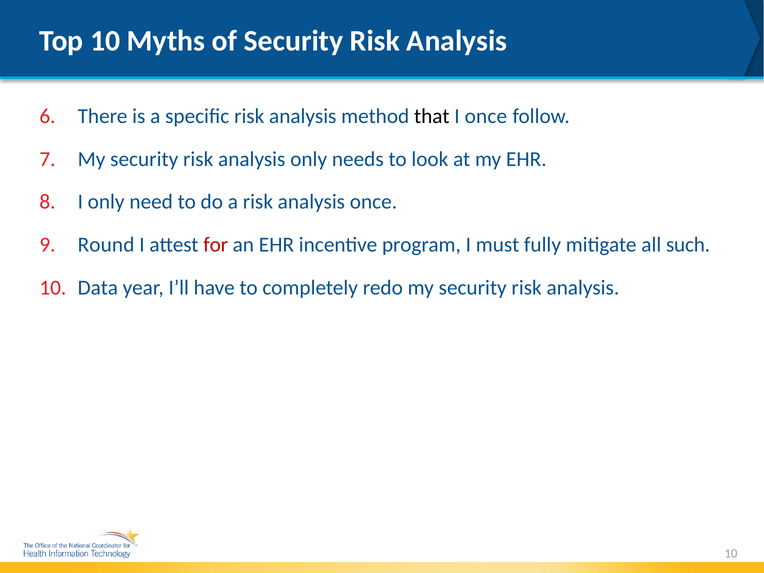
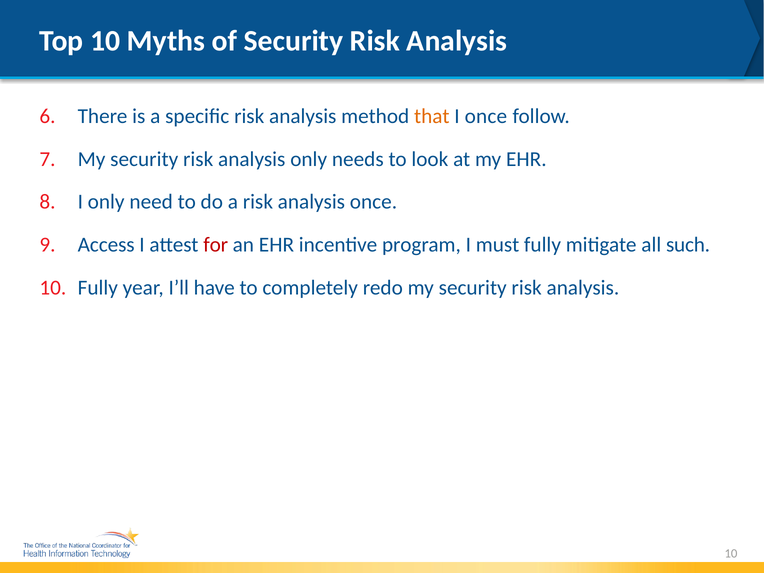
that colour: black -> orange (432, 116)
Round: Round -> Access (106, 245)
10 Data: Data -> Fully (98, 288)
